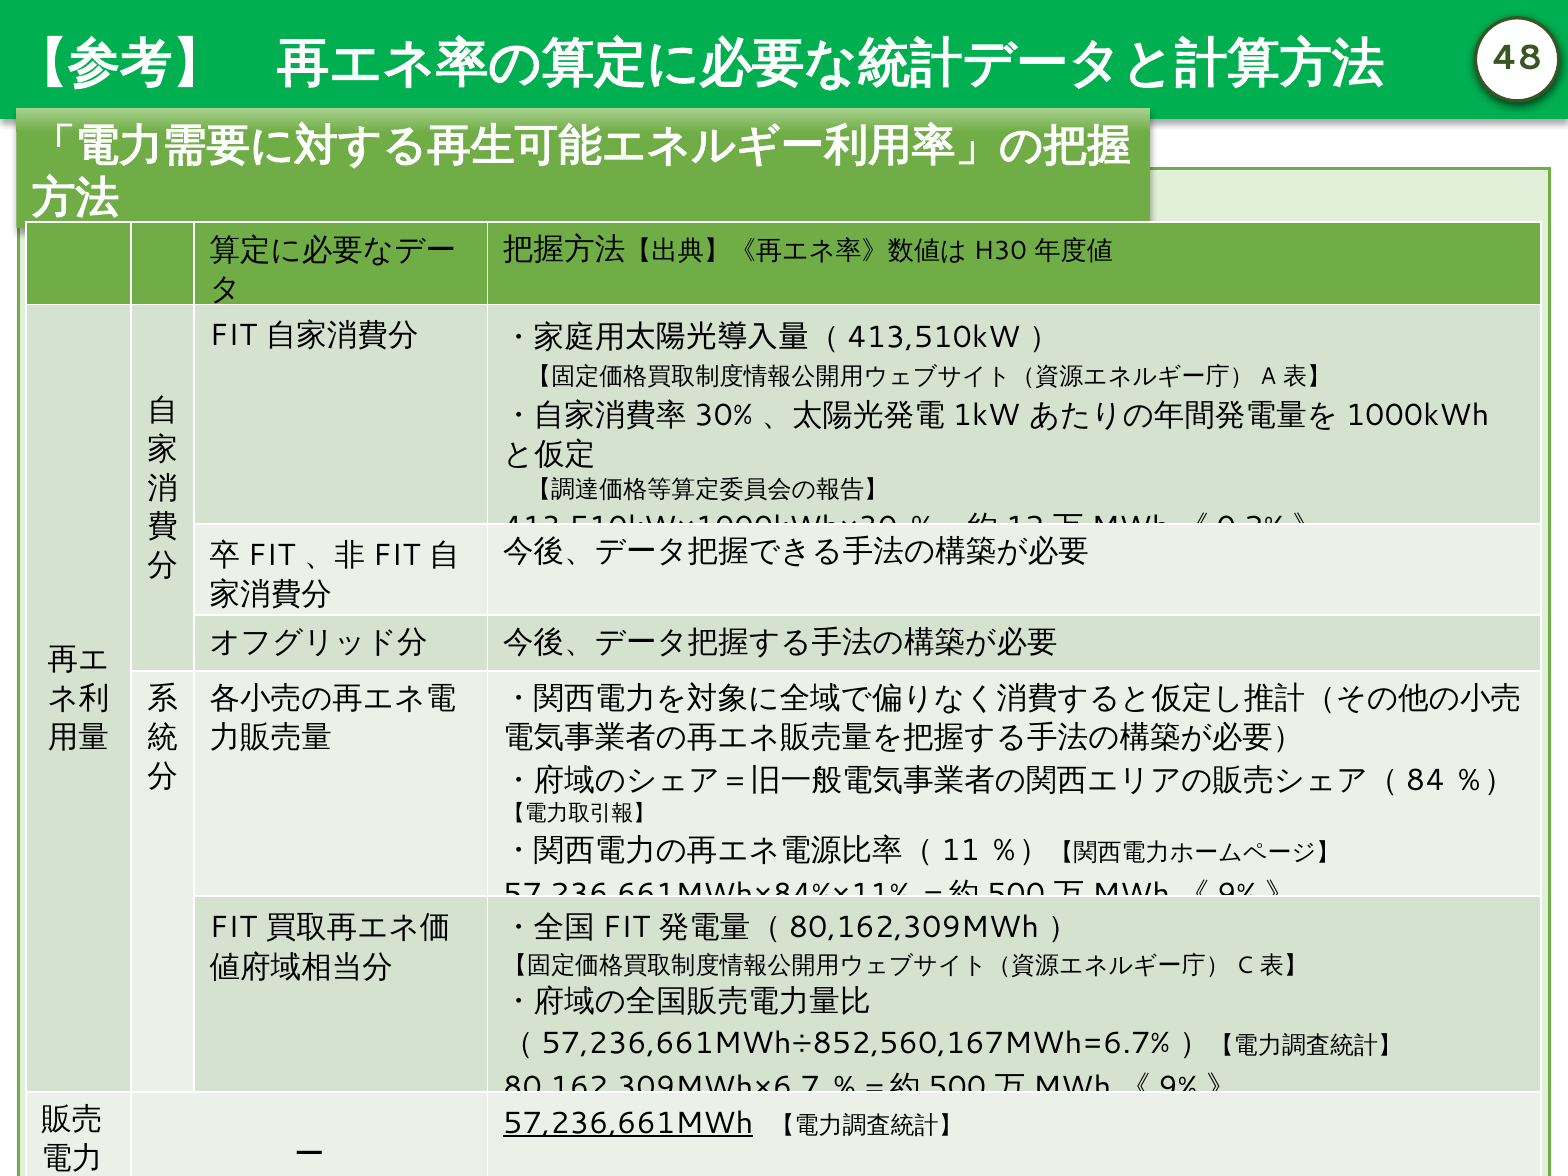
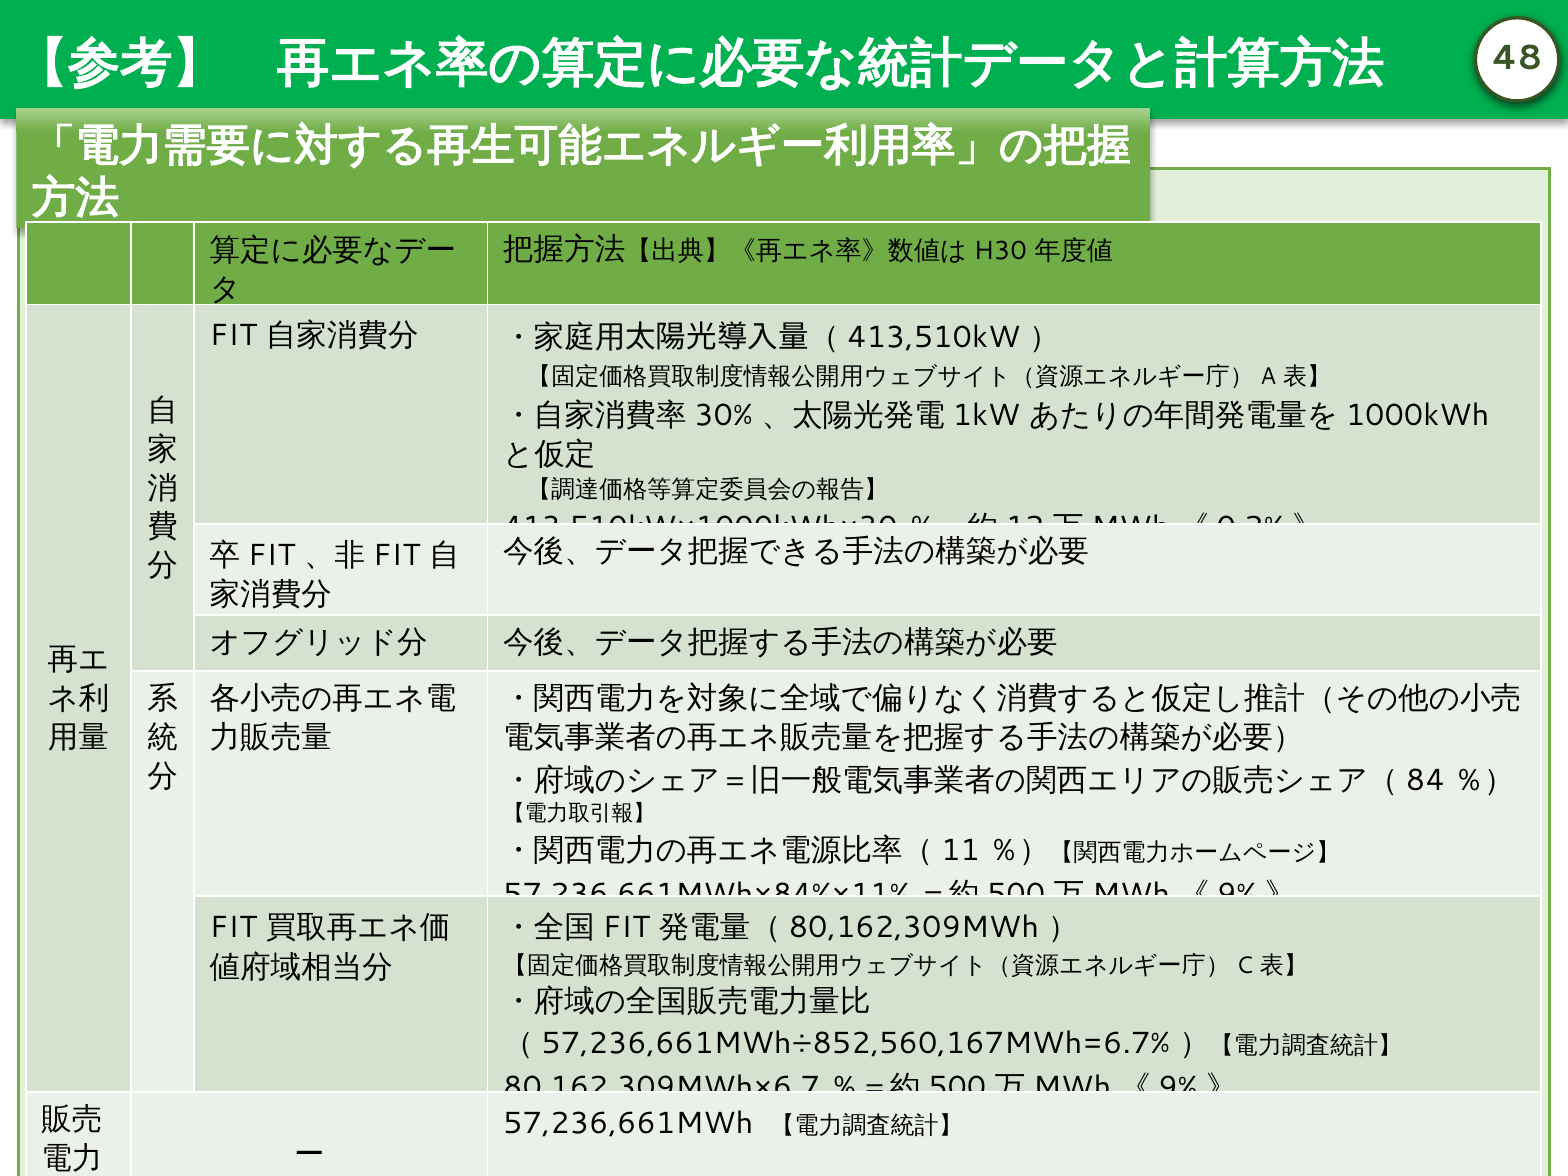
57,236,661MWh underline: present -> none (628, 1123)
